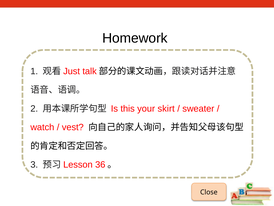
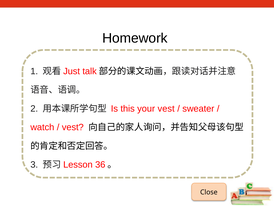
your skirt: skirt -> vest (166, 108)
